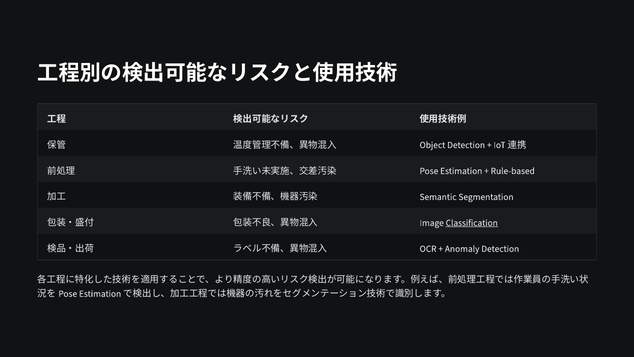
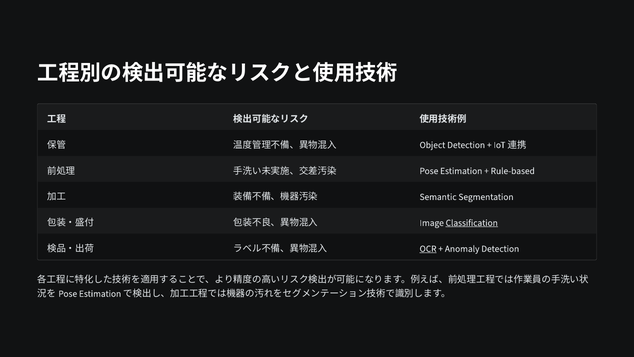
OCR underline: none -> present (428, 249)
